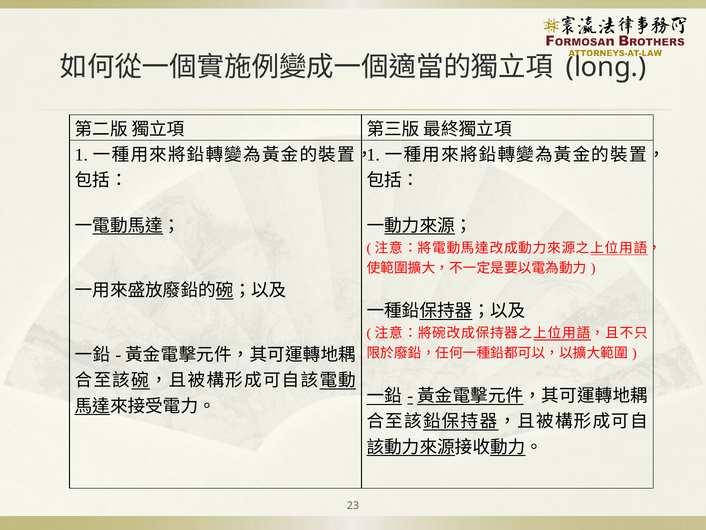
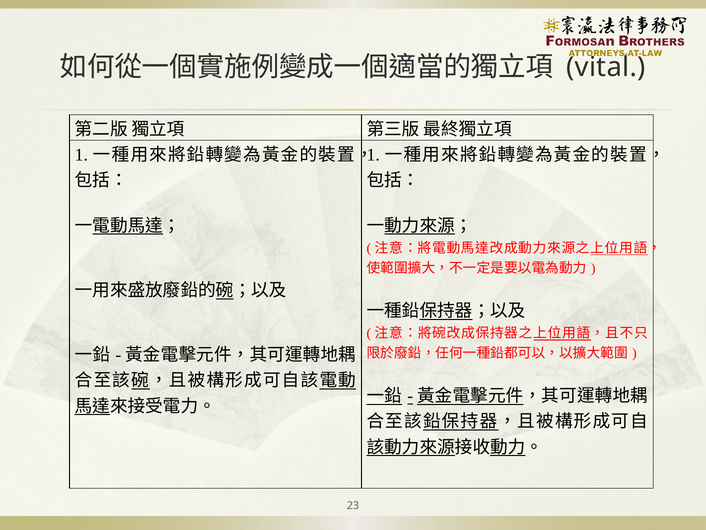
long: long -> vital (606, 67)
